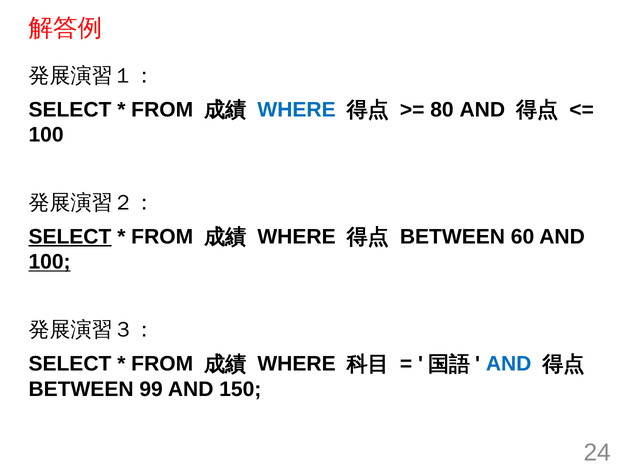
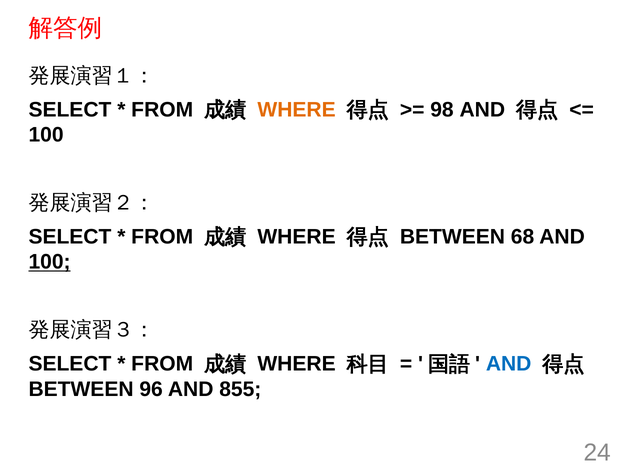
WHERE colour: blue -> orange (297, 110)
80: 80 -> 98 (442, 110)
SELECT underline: present -> none (70, 237)
60: 60 -> 68 (523, 237)
99: 99 -> 96 (151, 389)
150: 150 -> 855 (240, 389)
